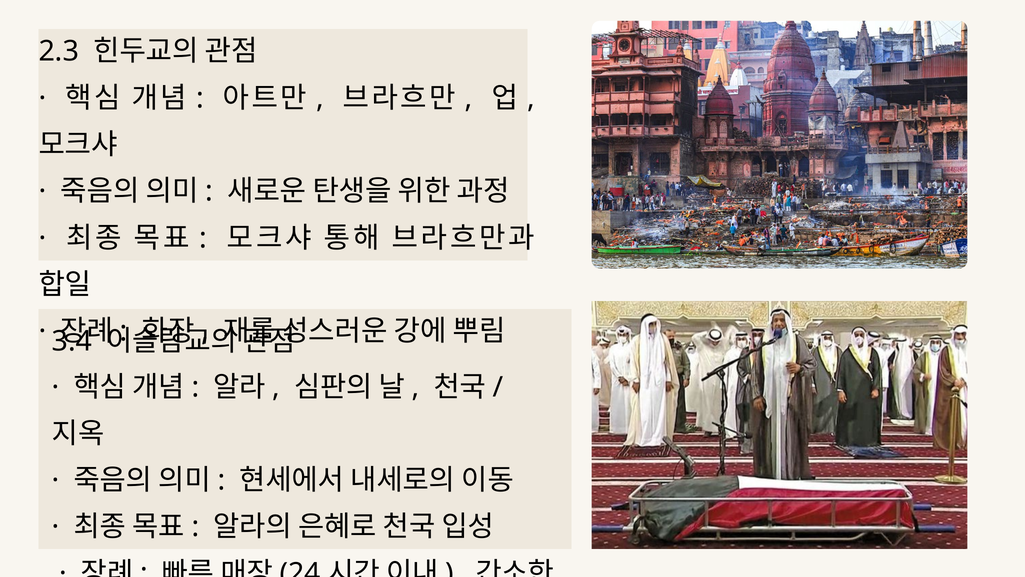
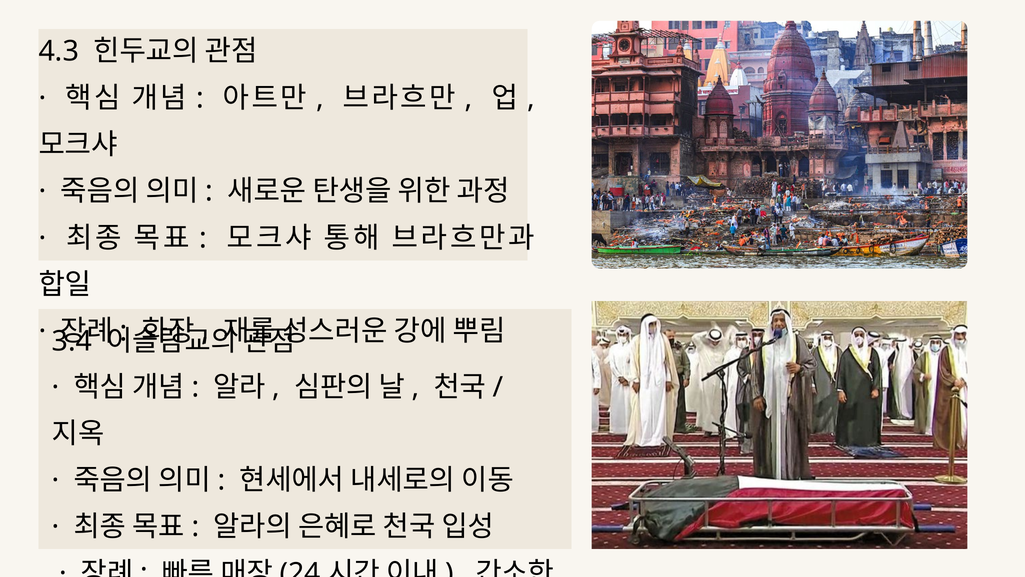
2.3: 2.3 -> 4.3 (59, 51)
